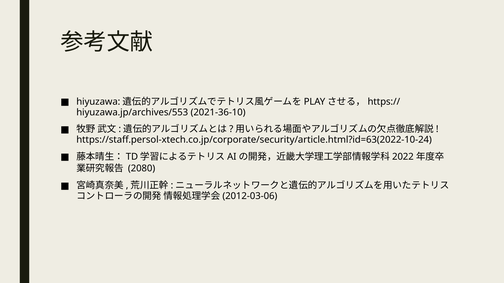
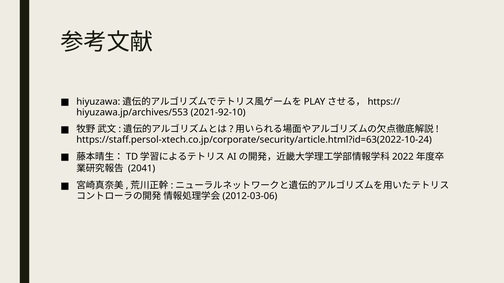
2021-36-10: 2021-36-10 -> 2021-92-10 (218, 112)
2080: 2080 -> 2041 (142, 169)
